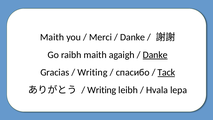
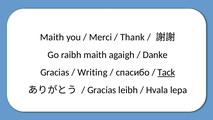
Danke: Danke -> Thank (132, 37)
Danke underline: present -> none (155, 55)
Writing: Writing -> Gracias (102, 90)
